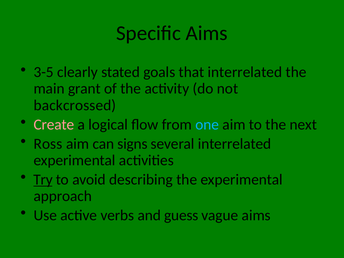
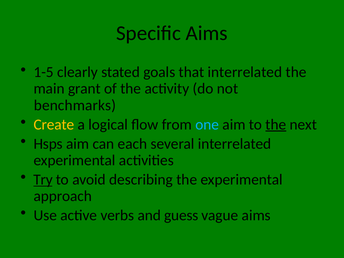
3-5: 3-5 -> 1-5 (44, 72)
backcrossed: backcrossed -> benchmarks (75, 105)
Create colour: pink -> yellow (54, 124)
the underline: none -> present (276, 124)
Ross: Ross -> Hsps (48, 144)
signs: signs -> each (132, 144)
